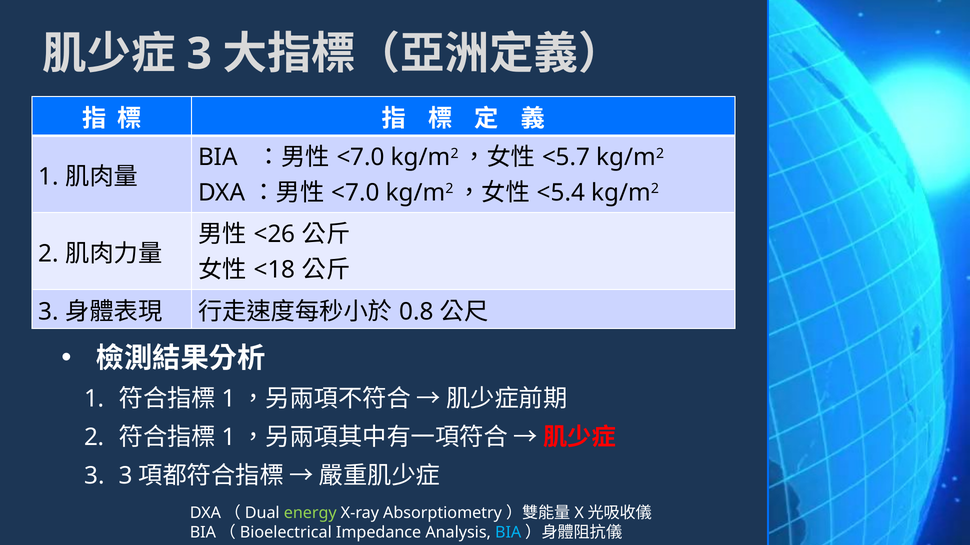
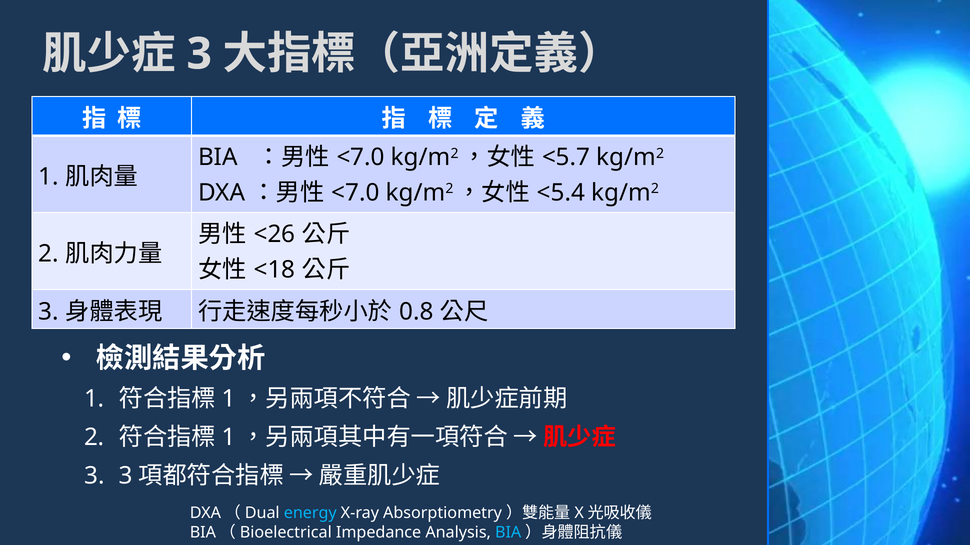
energy colour: light green -> light blue (310, 513)
